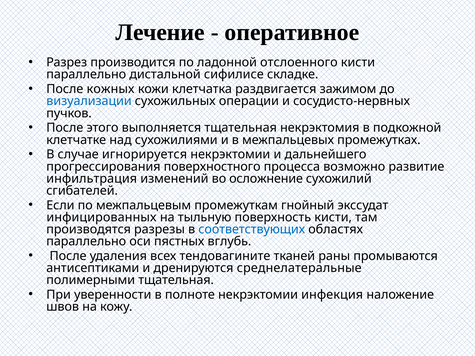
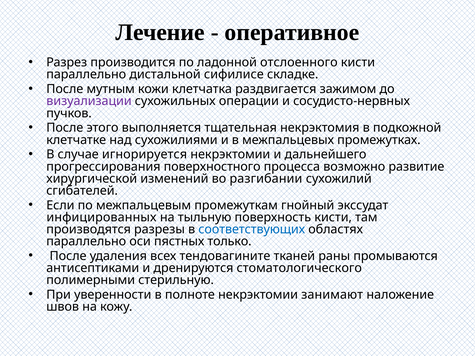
кожных: кожных -> мутным (111, 89)
визуализации colour: blue -> purple (89, 101)
инфильтрация: инфильтрация -> хирургической (92, 179)
осложнение: осложнение -> разгибании (266, 179)
вглубь: вглубь -> только (229, 241)
среднелатеральные: среднелатеральные -> стоматологического (299, 268)
полимерными тщательная: тщательная -> стерильную (176, 280)
инфекция: инфекция -> занимают (332, 295)
